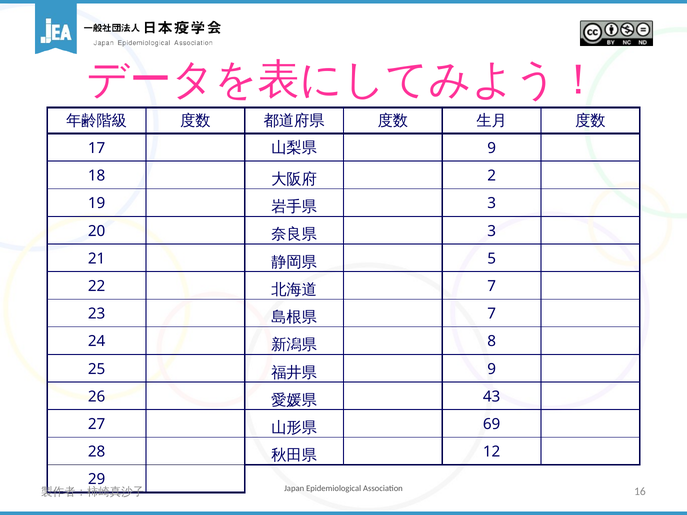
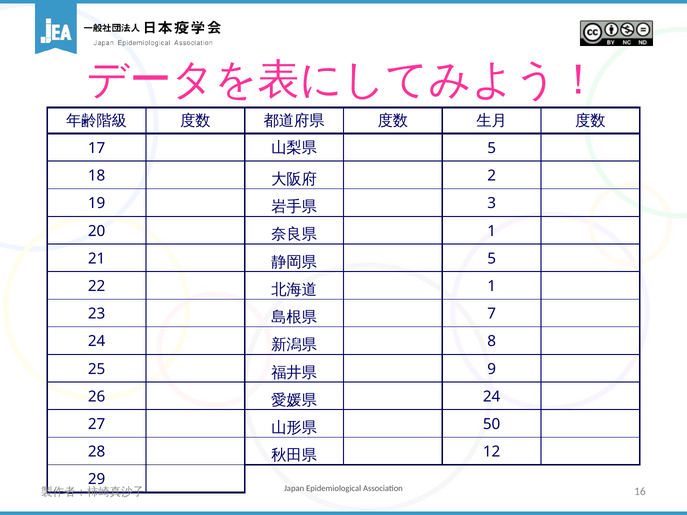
9: 9 -> 5 (492, 148)
3: 3 -> 1 (492, 231)
7: 7 -> 1 (492, 286)
43: 43 -> 24 (492, 397)
69: 69 -> 50 (492, 424)
